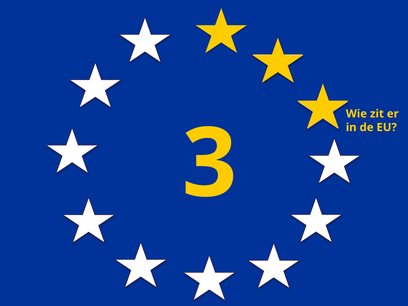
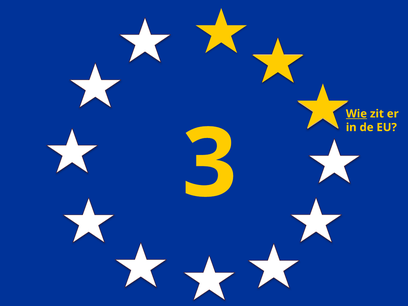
Wie underline: none -> present (356, 114)
